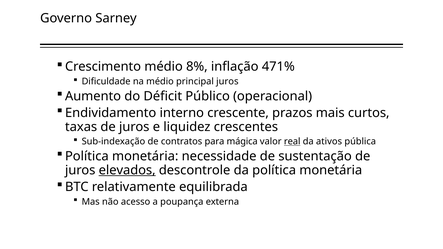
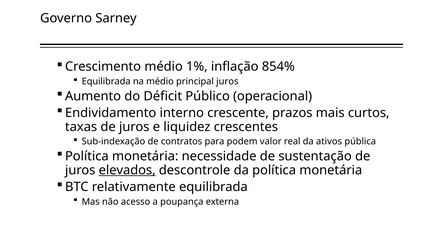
8%: 8% -> 1% (197, 67)
471%: 471% -> 854% (278, 67)
Dificuldade: Dificuldade -> Equilibrada (106, 81)
mágica: mágica -> podem (242, 142)
real underline: present -> none (292, 142)
